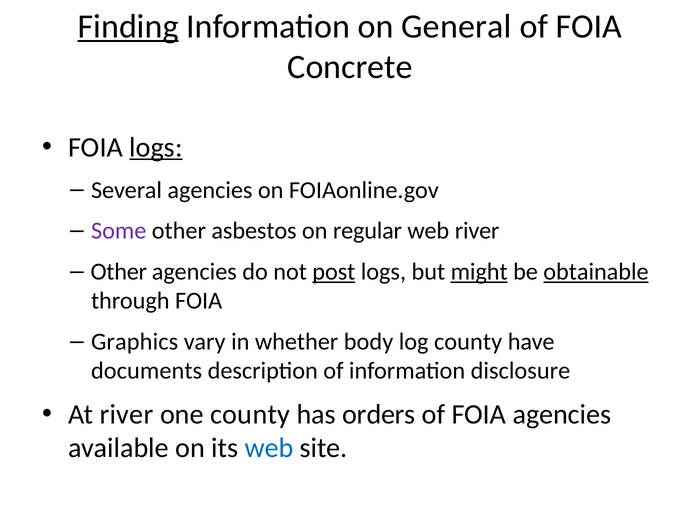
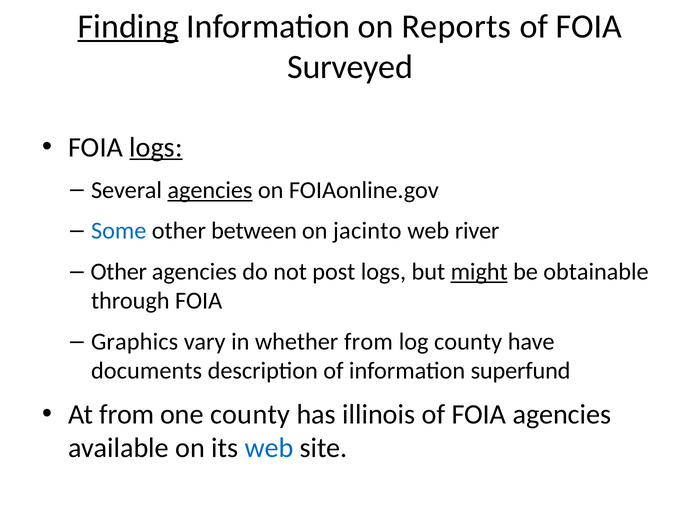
General: General -> Reports (456, 26)
Concrete: Concrete -> Surveyed (350, 67)
agencies underline: none -> present (210, 190)
Some colour: purple -> blue (119, 231)
asbestos: asbestos -> between (254, 231)
regular: regular -> jacinto (367, 231)
post underline: present -> none (334, 272)
obtainable underline: present -> none (596, 272)
whether body: body -> from (368, 342)
disclosure: disclosure -> superfund (521, 371)
At river: river -> from (127, 414)
orders: orders -> illinois (379, 414)
